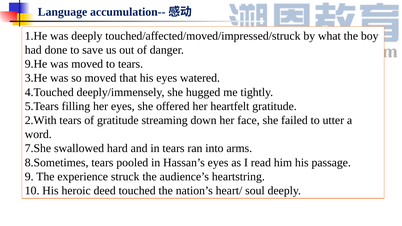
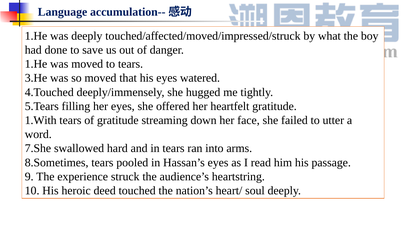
9.He: 9.He -> 1.He (36, 64)
2.With: 2.With -> 1.With (41, 120)
